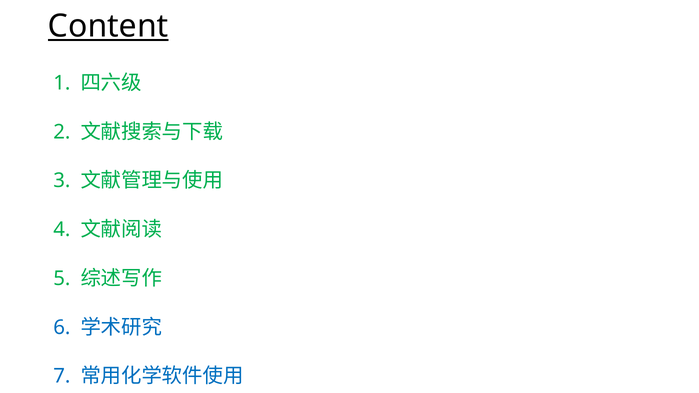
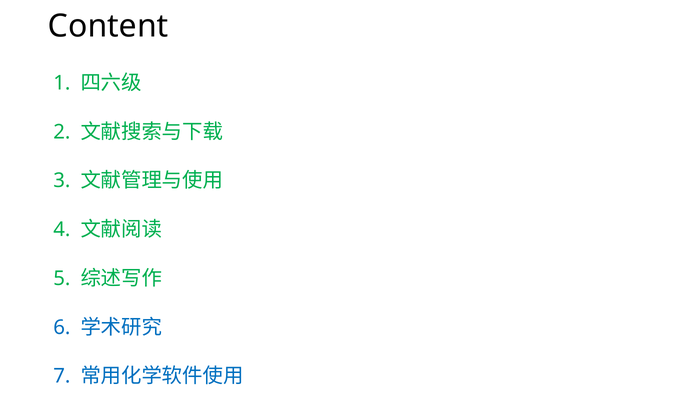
Content underline: present -> none (108, 26)
